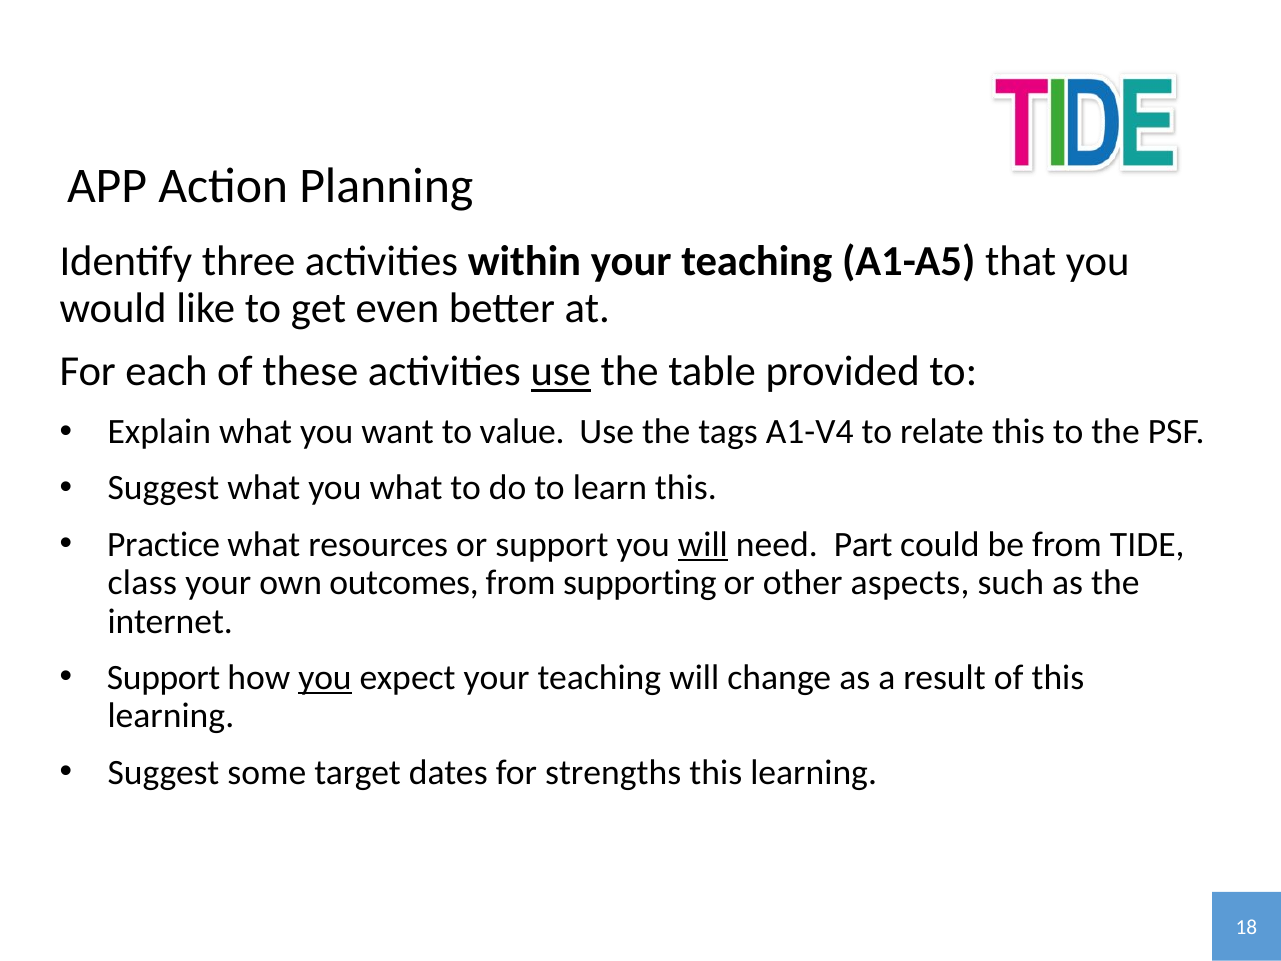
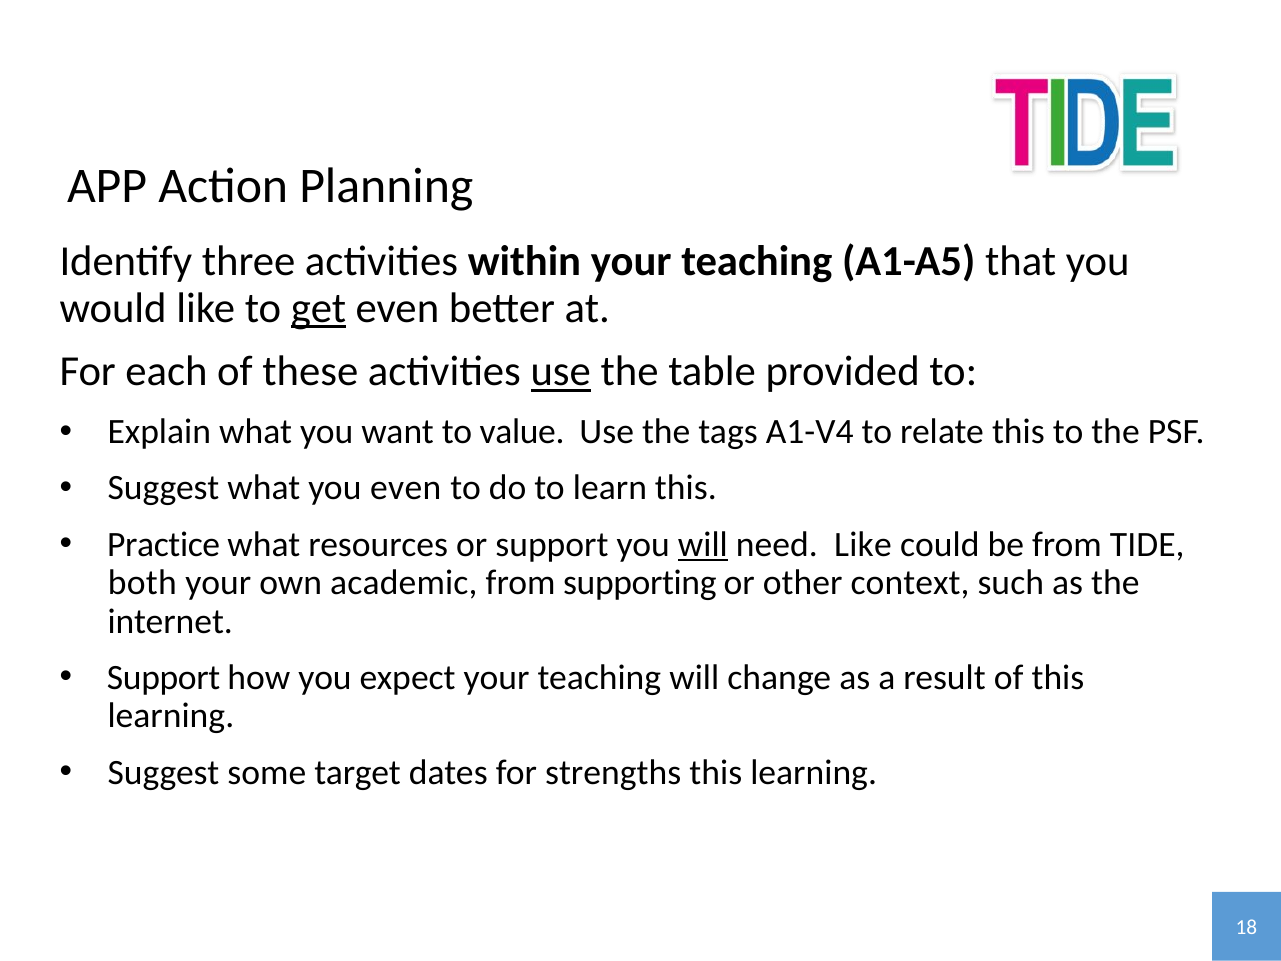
get underline: none -> present (318, 308)
you what: what -> even (406, 488)
need Part: Part -> Like (863, 544)
class: class -> both (142, 583)
outcomes: outcomes -> academic (404, 583)
aspects: aspects -> context (910, 583)
you underline: present -> none (325, 677)
